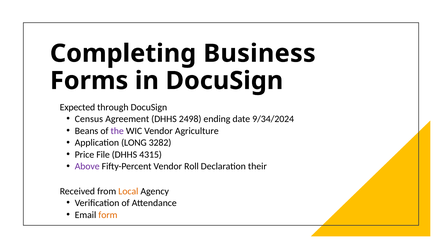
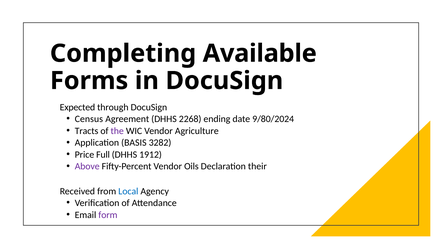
Business: Business -> Available (260, 54)
2498: 2498 -> 2268 (190, 119)
9/34/2024: 9/34/2024 -> 9/80/2024 (273, 119)
Beans: Beans -> Tracts (87, 131)
LONG: LONG -> BASIS (134, 143)
File: File -> Full (103, 155)
4315: 4315 -> 1912 (151, 155)
Roll: Roll -> Oils (191, 167)
Local colour: orange -> blue (128, 192)
form colour: orange -> purple (108, 215)
